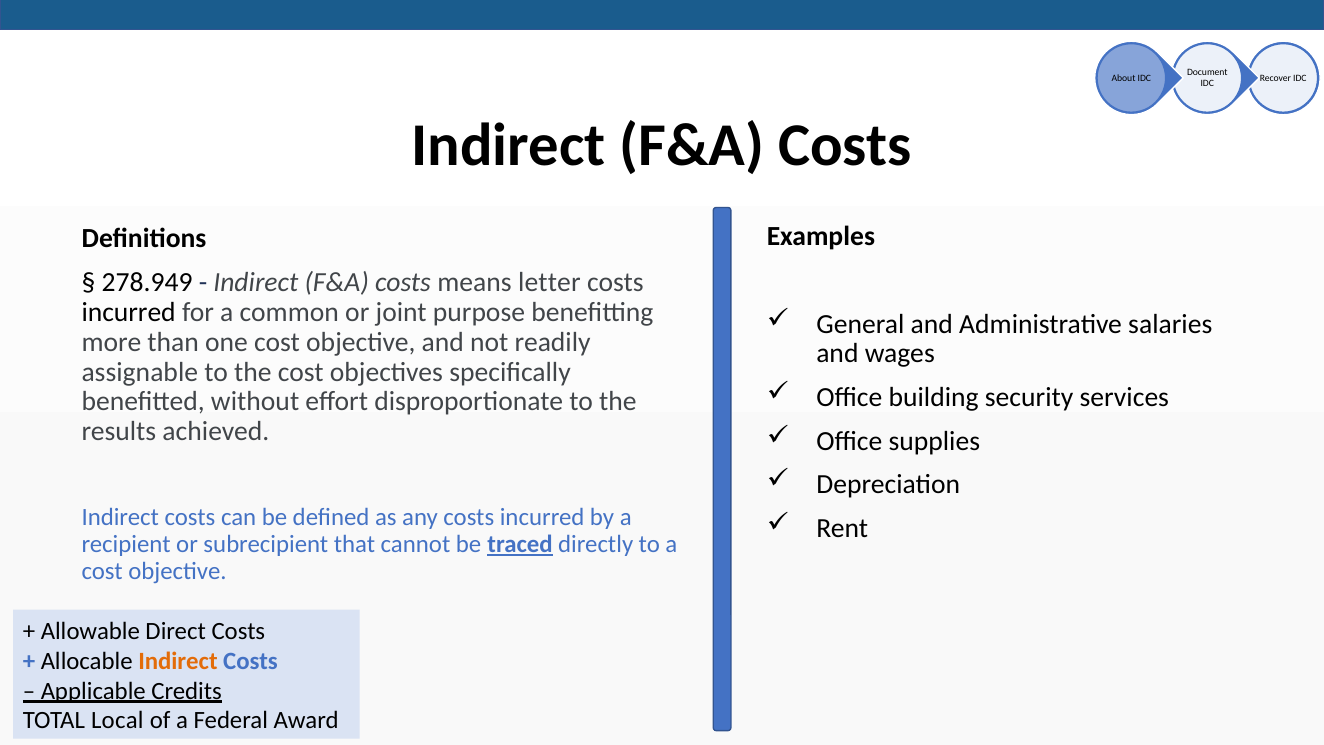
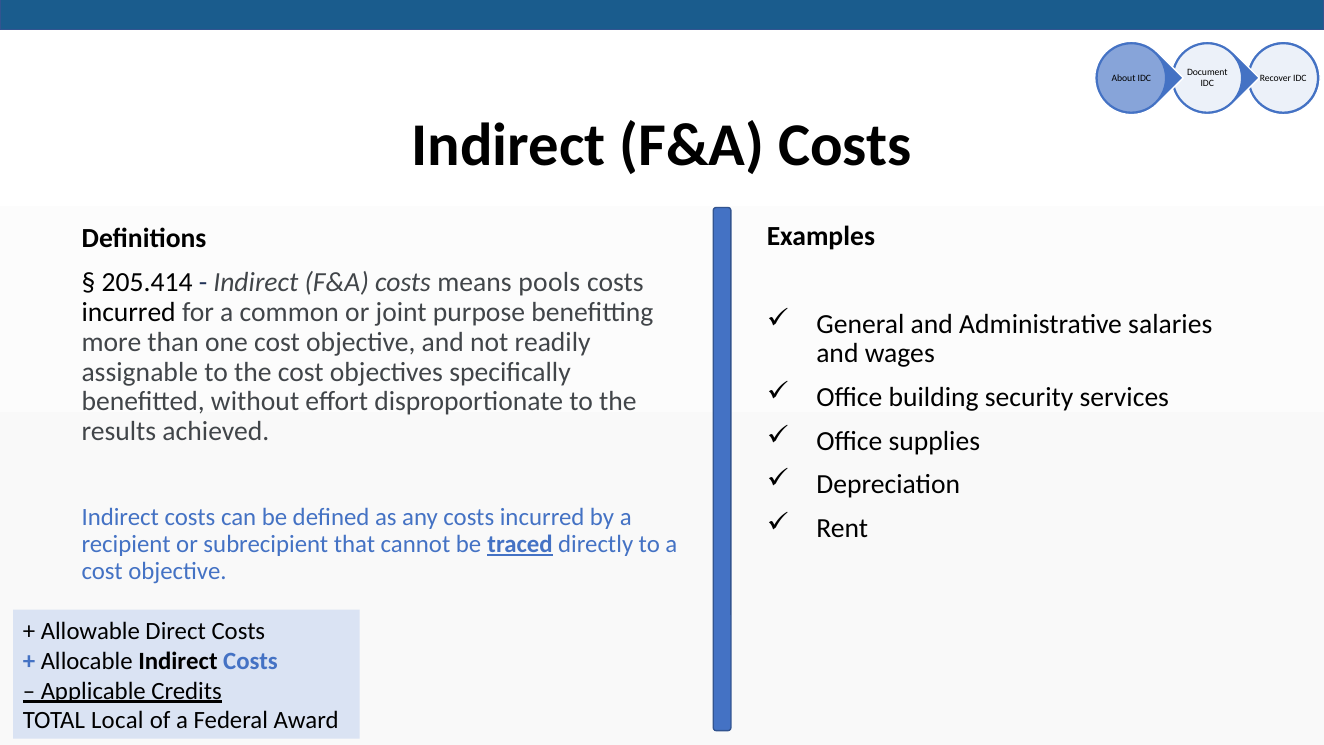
278.949: 278.949 -> 205.414 (147, 282)
letter: letter -> pools (549, 282)
Indirect colour: orange -> black (178, 661)
